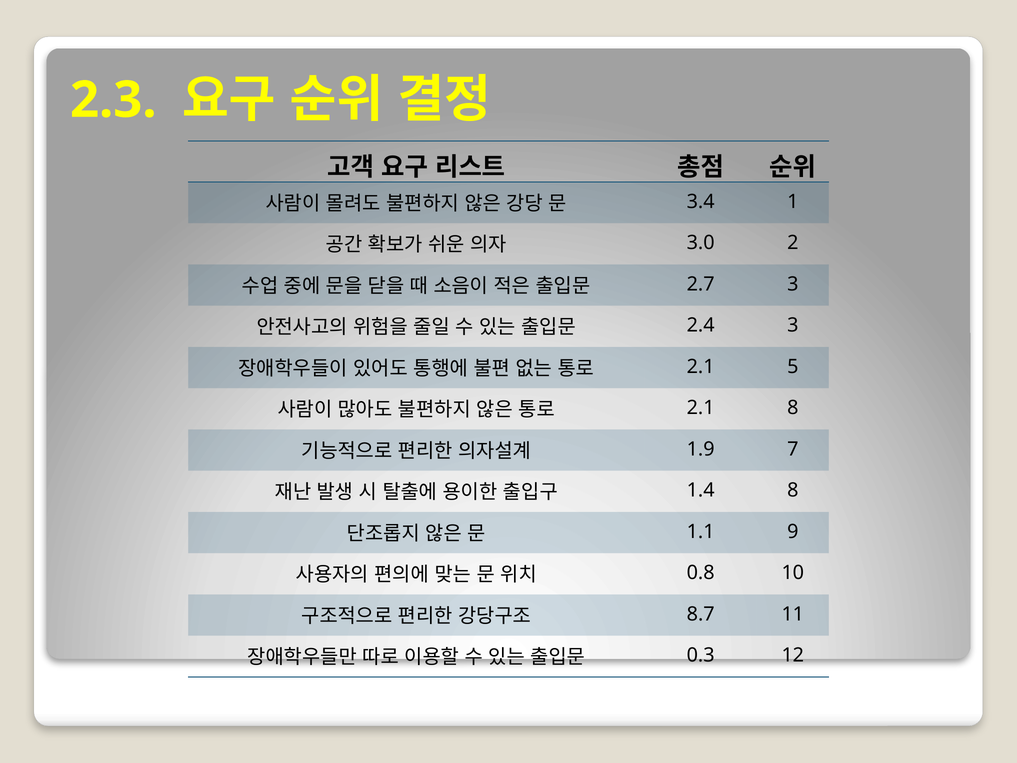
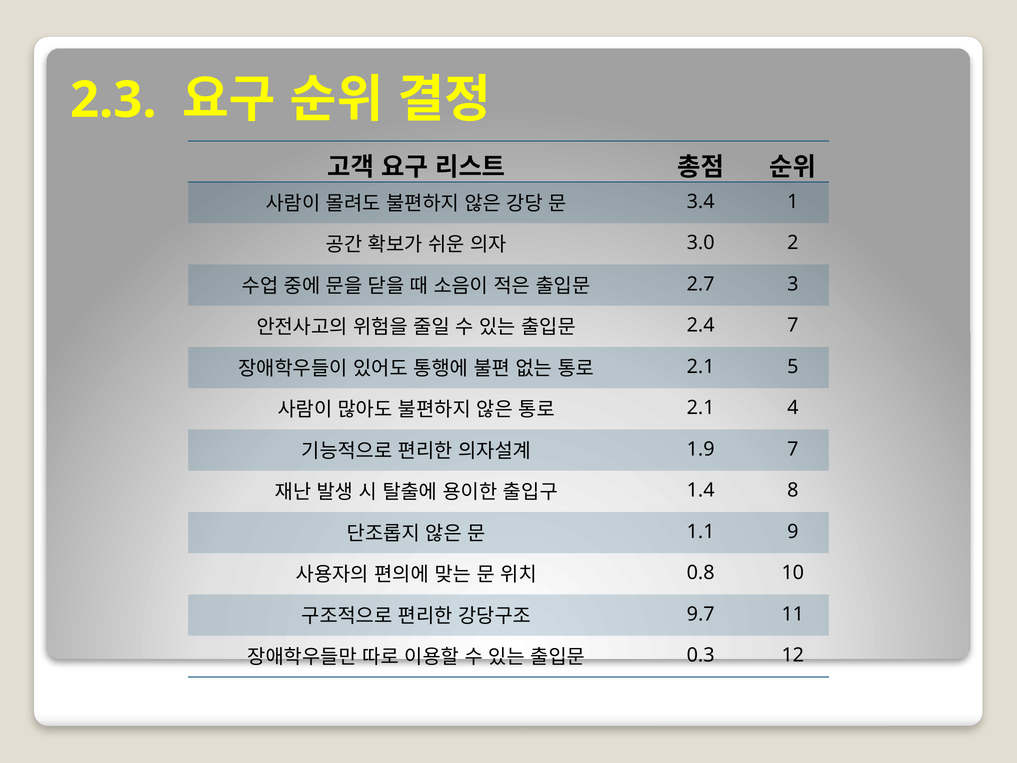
2.4 3: 3 -> 7 (793, 325)
2.1 8: 8 -> 4 (793, 408)
8.7: 8.7 -> 9.7 (701, 614)
